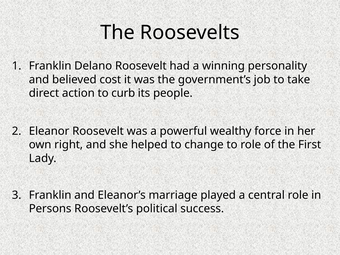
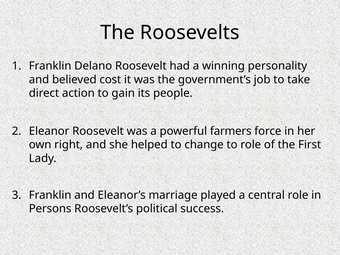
curb: curb -> gain (123, 93)
wealthy: wealthy -> farmers (231, 131)
